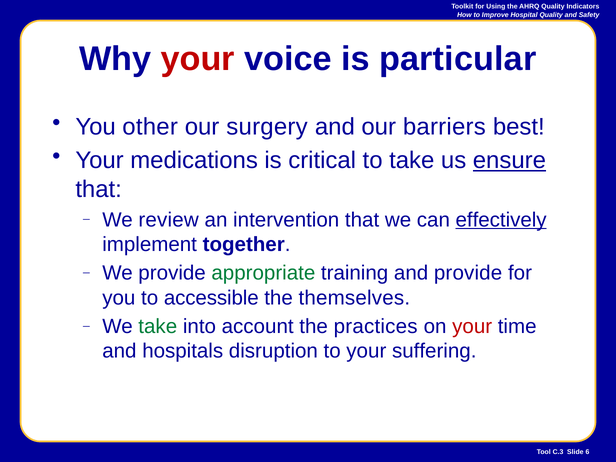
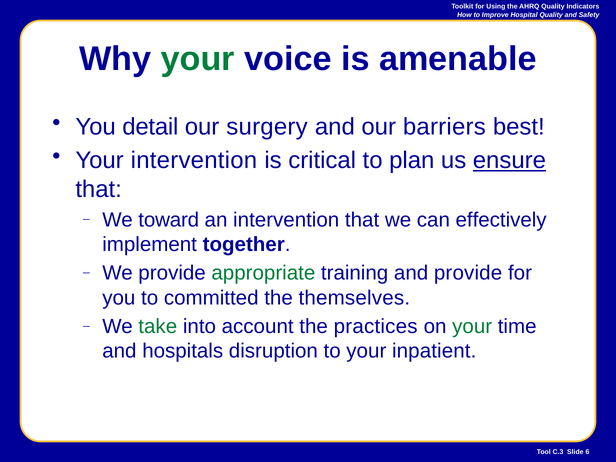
your colour: red -> green (198, 59)
particular: particular -> amenable (458, 59)
other: other -> detail (150, 127)
Your medications: medications -> intervention (194, 160)
to take: take -> plan (412, 160)
review: review -> toward (169, 220)
effectively underline: present -> none (501, 220)
accessible: accessible -> committed (211, 298)
your colour: red -> green (472, 326)
suffering: suffering -> inpatient (434, 351)
